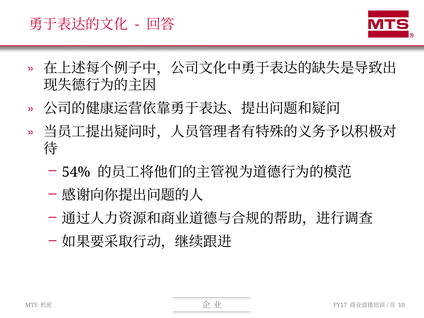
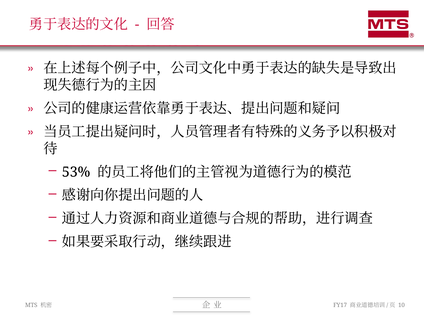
54%: 54% -> 53% (76, 172)
